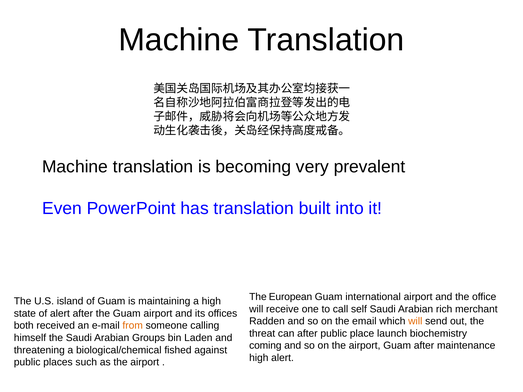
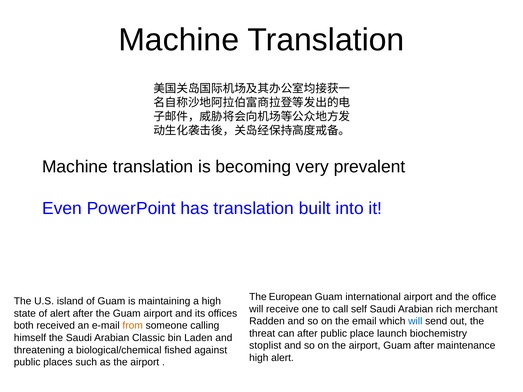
will colour: orange -> blue (415, 321)
Groups: Groups -> Classic (149, 338)
coming: coming -> stoplist (265, 346)
